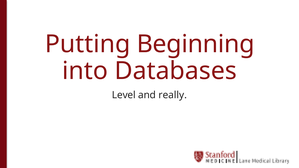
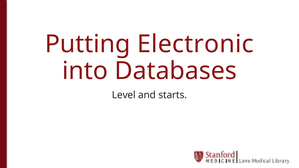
Beginning: Beginning -> Electronic (195, 44)
really: really -> starts (173, 95)
